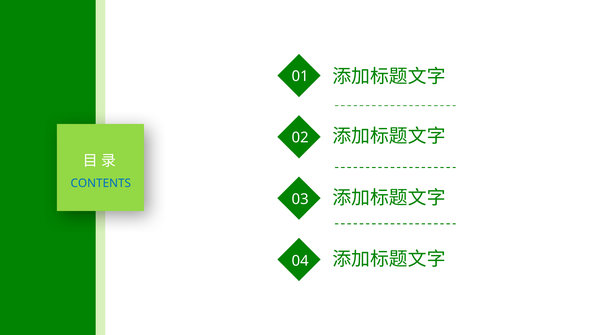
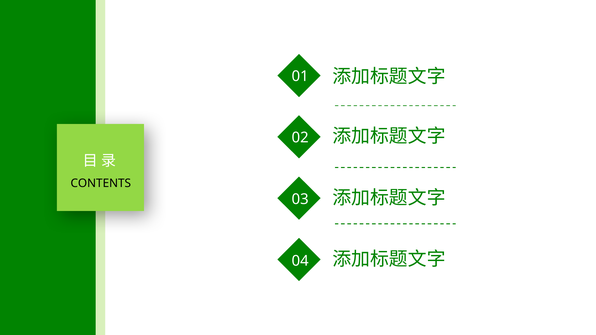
CONTENTS colour: blue -> black (101, 183)
